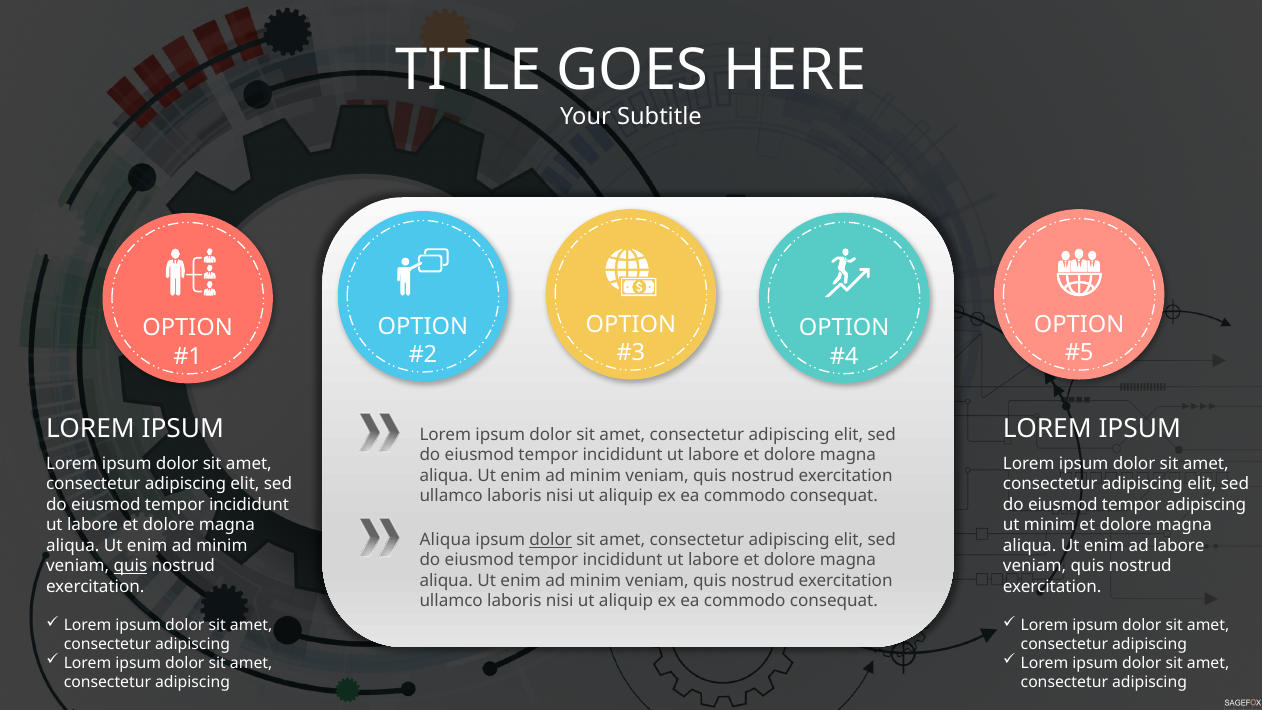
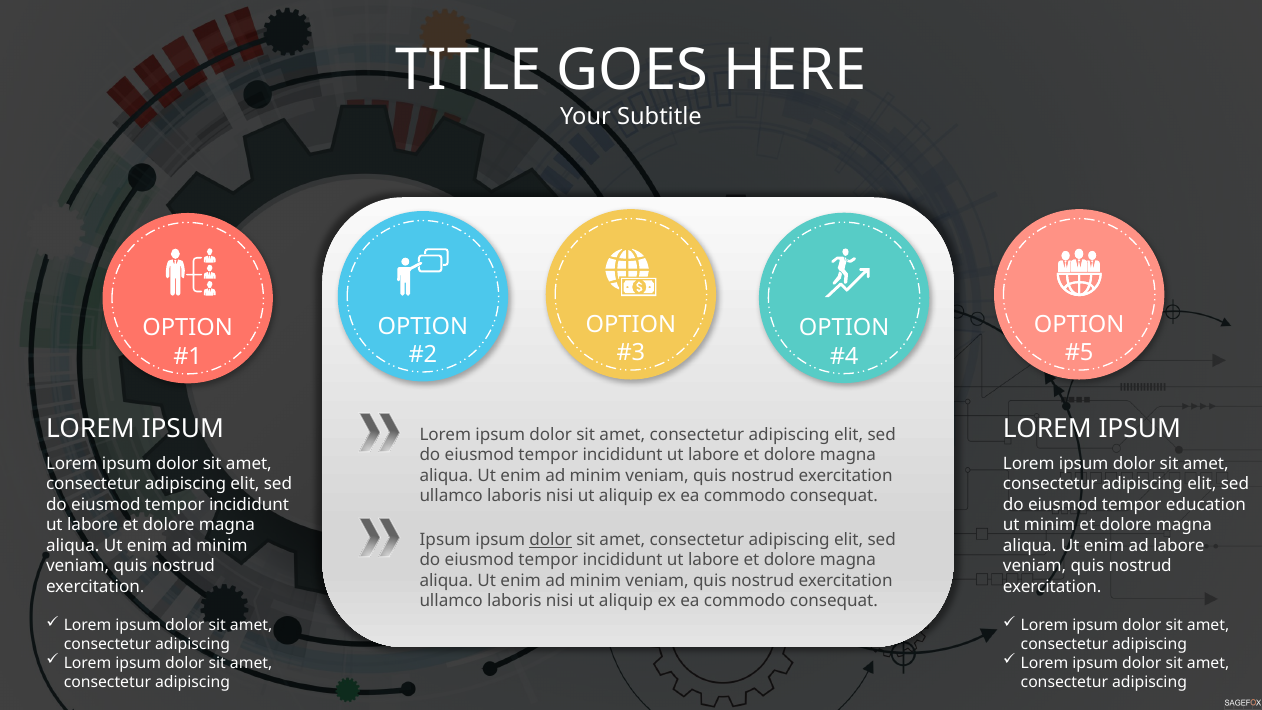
tempor adipiscing: adipiscing -> education (1206, 505)
Aliqua: Aliqua -> Ipsum (445, 540)
quis underline: present -> none (130, 566)
